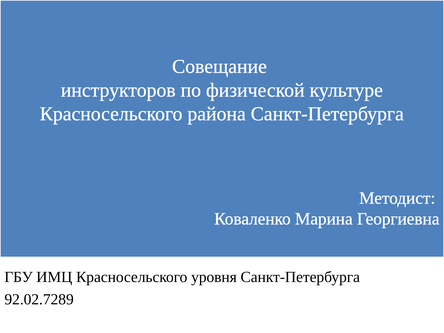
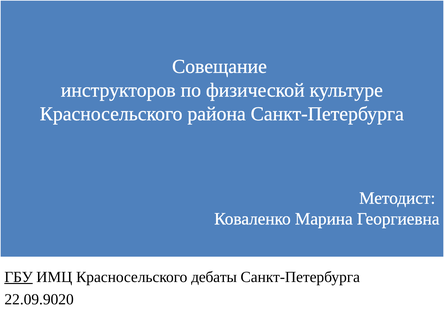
ГБУ underline: none -> present (19, 277)
уровня: уровня -> дебаты (214, 277)
92.02.7289: 92.02.7289 -> 22.09.9020 (39, 299)
